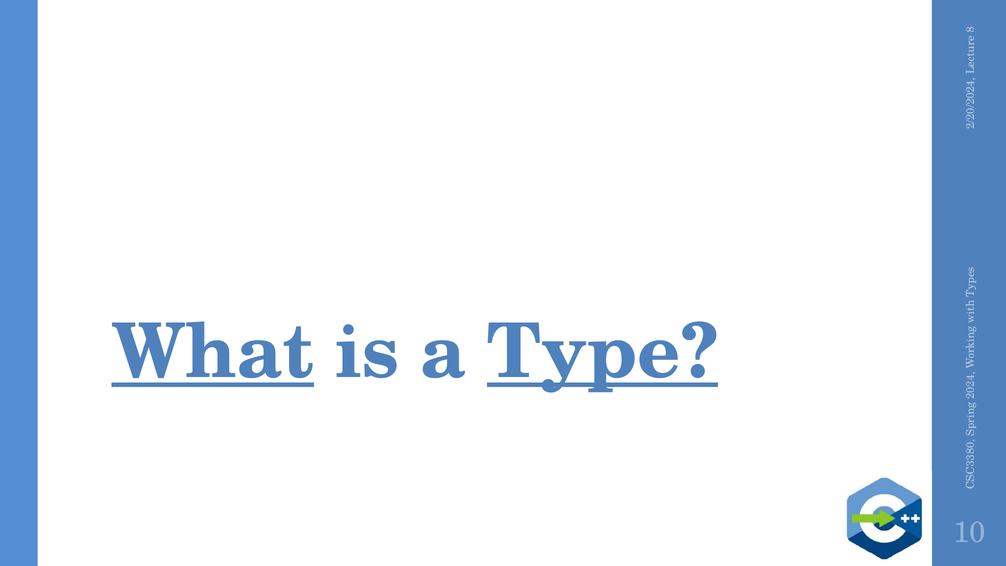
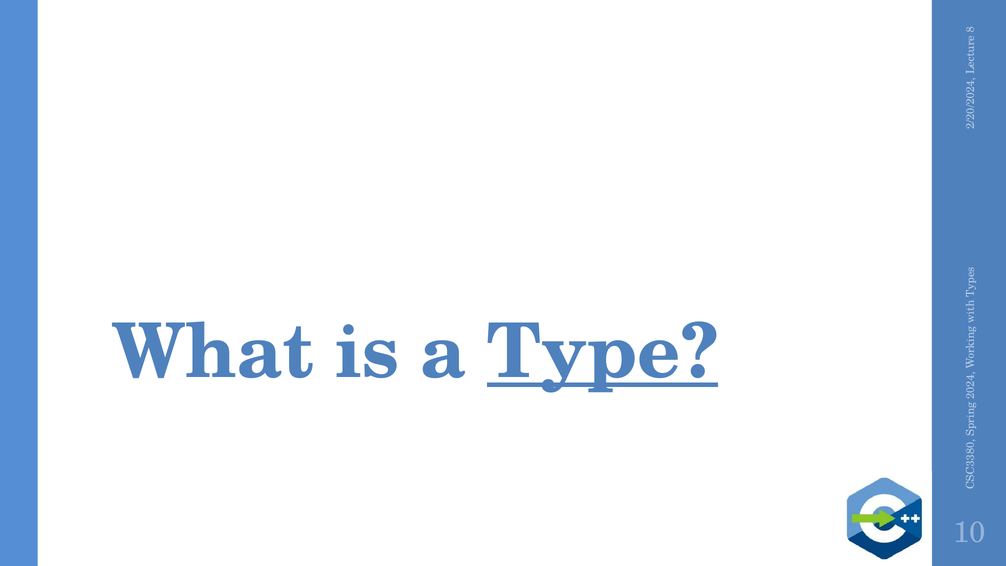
What underline: present -> none (213, 352)
